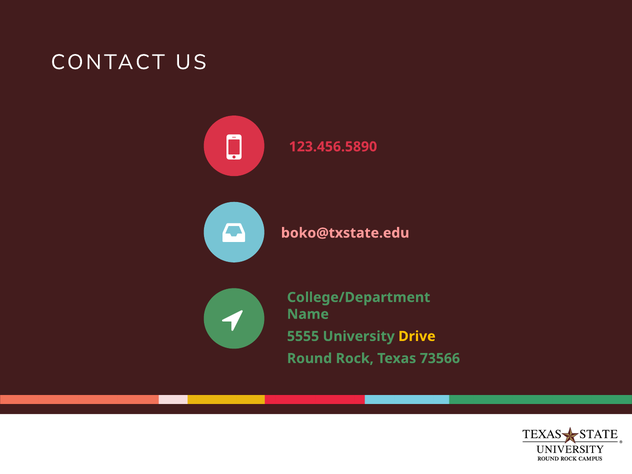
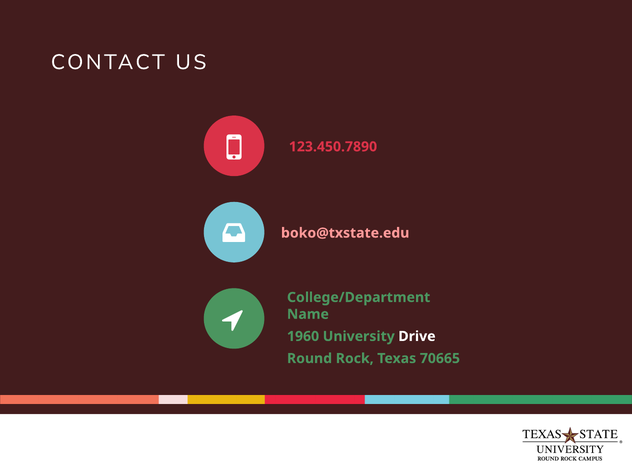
123.456.5890: 123.456.5890 -> 123.450.7890 (333, 147)
5555: 5555 -> 1960 (303, 336)
Drive colour: yellow -> white (417, 336)
73566: 73566 -> 70665 (440, 358)
